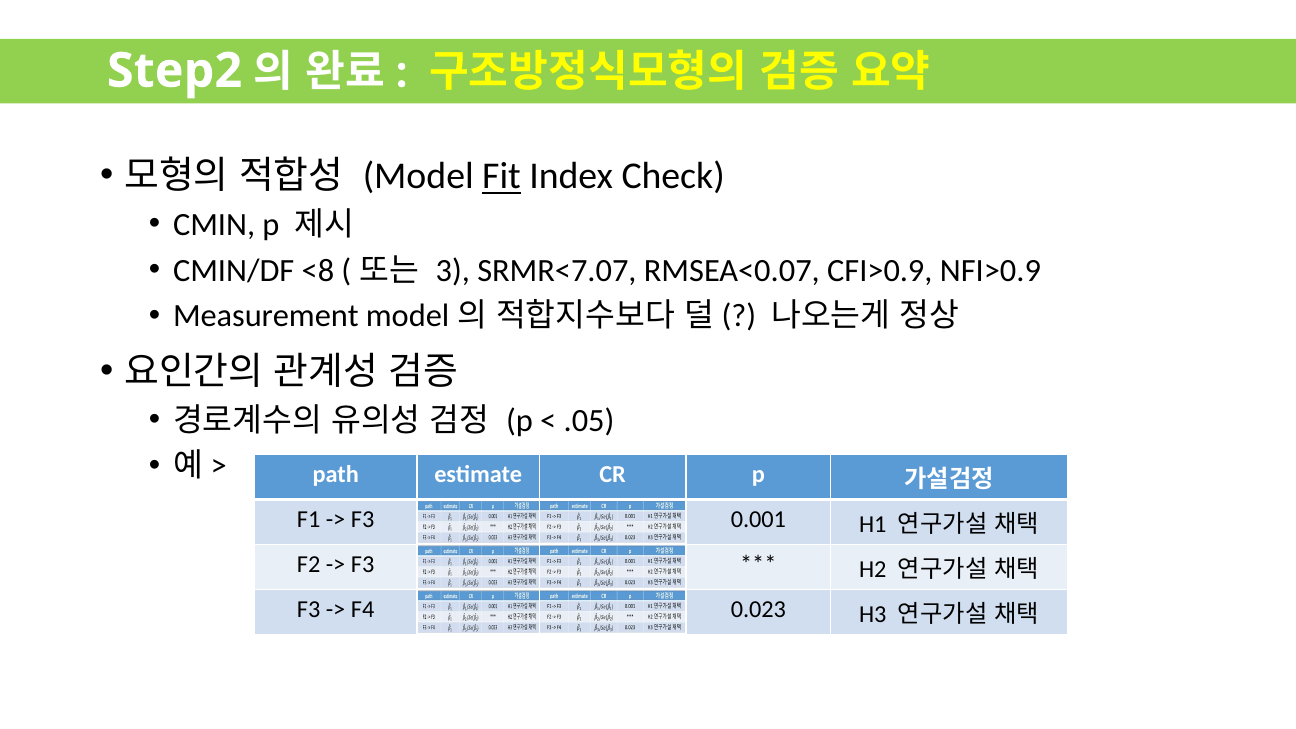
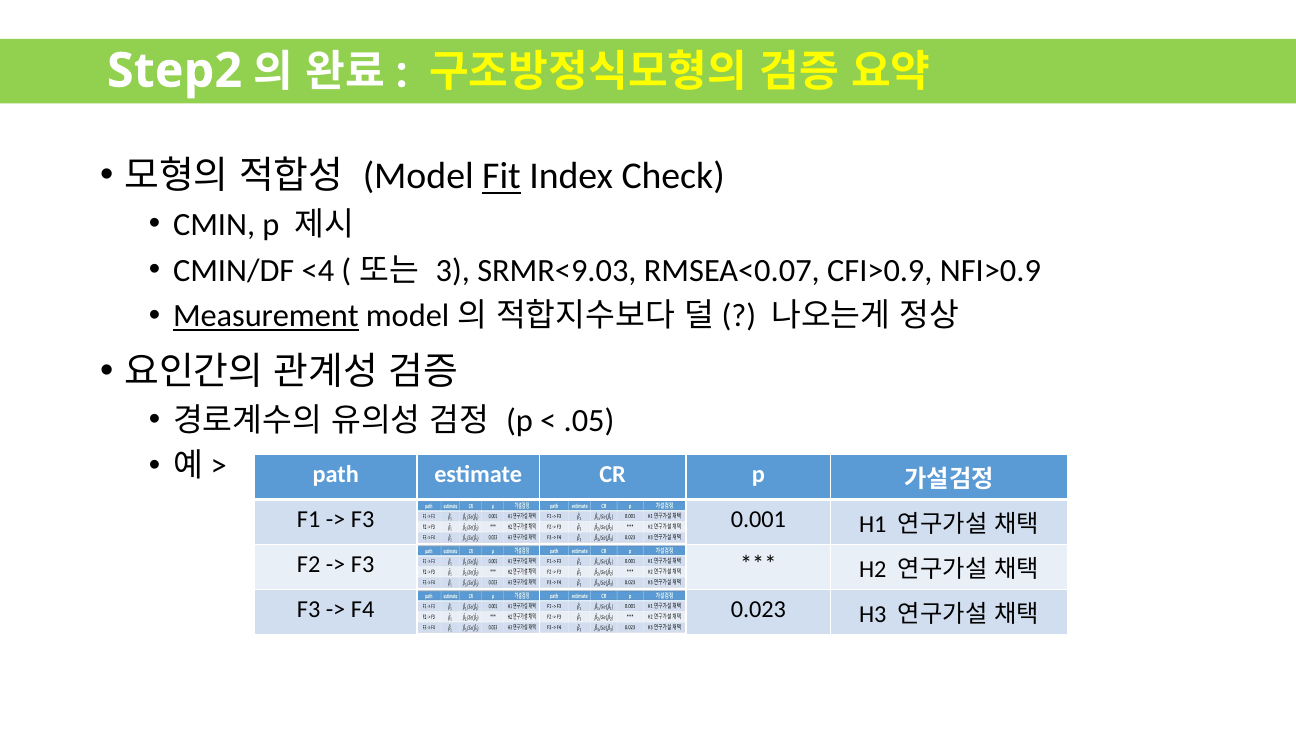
<8: <8 -> <4 (318, 271)
SRMR<7.07: SRMR<7.07 -> SRMR<9.03 (557, 271)
Measurement underline: none -> present (266, 316)
